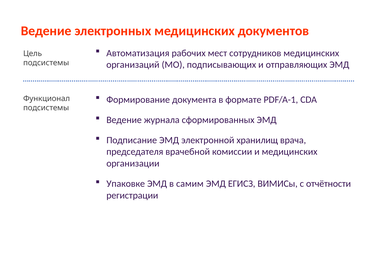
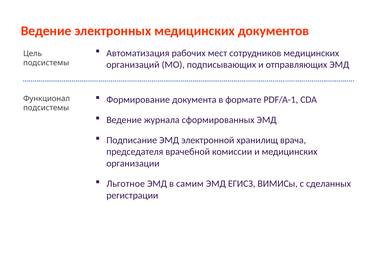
Упаковке: Упаковке -> Льготное (126, 184)
отчётности: отчётности -> сделанных (329, 184)
